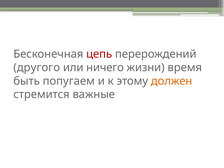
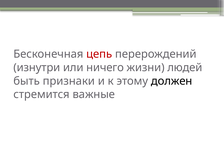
другого: другого -> изнутри (37, 68)
время: время -> людей (185, 68)
попугаем: попугаем -> признаки (69, 81)
должен colour: orange -> black (172, 81)
